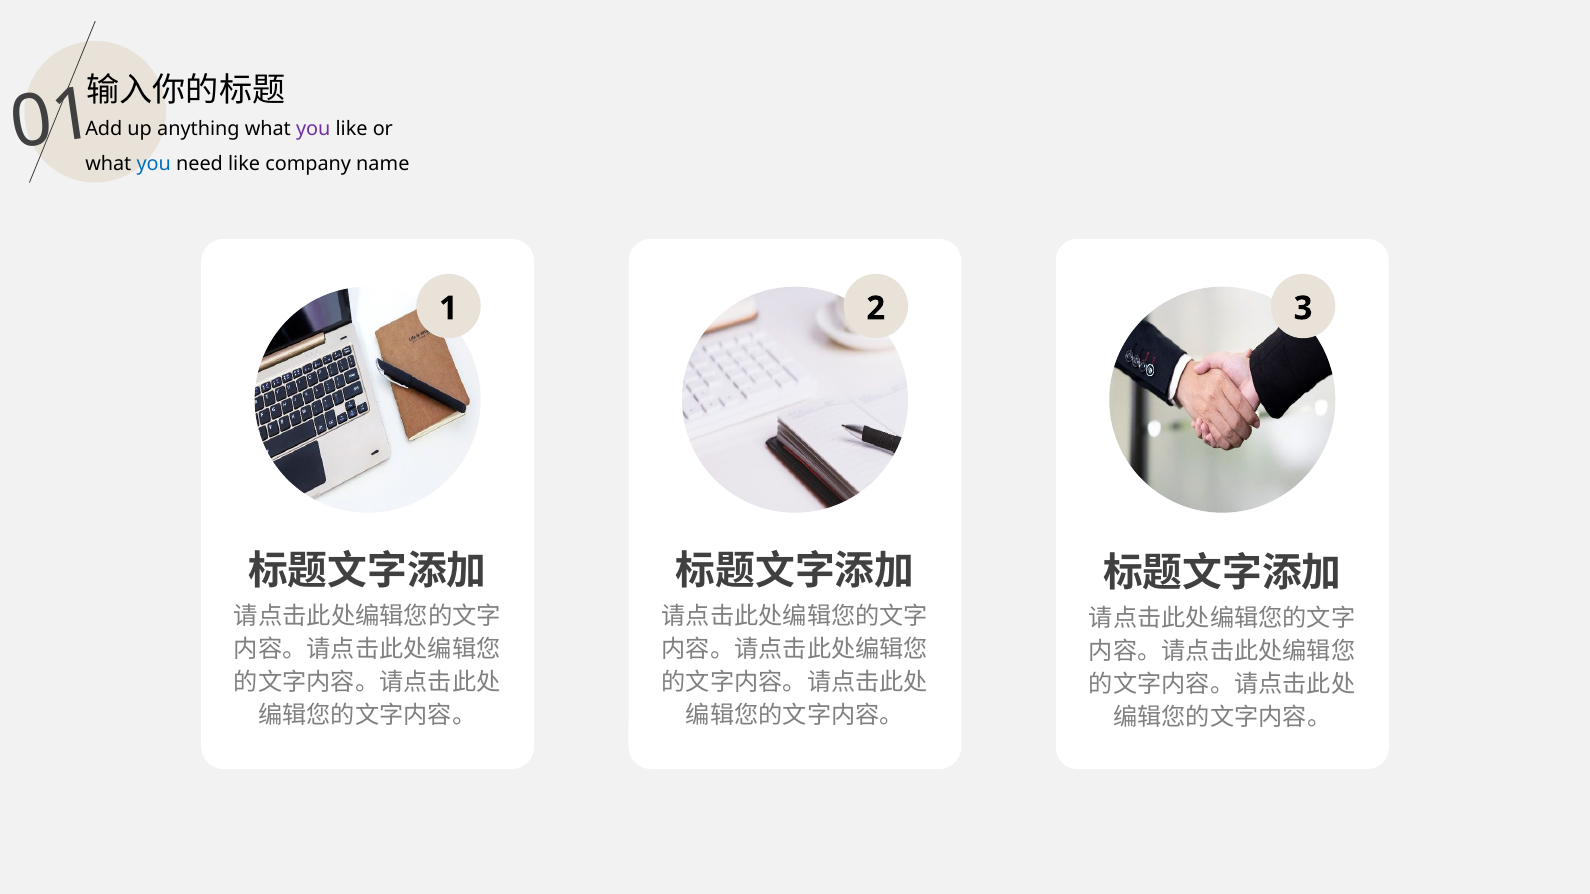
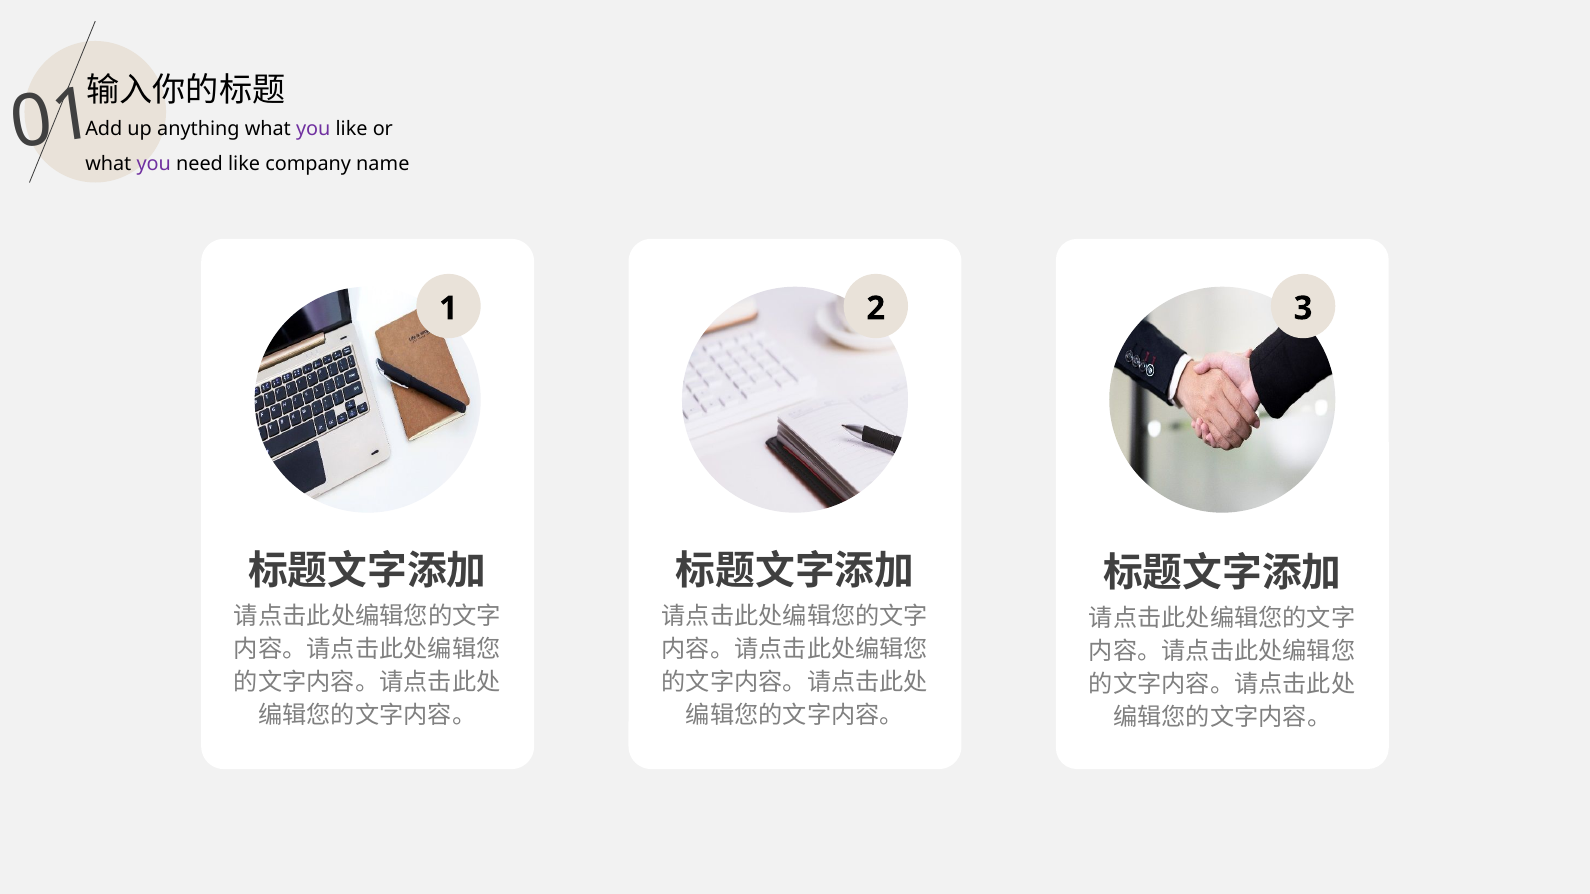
you colour: blue -> purple (154, 164)
